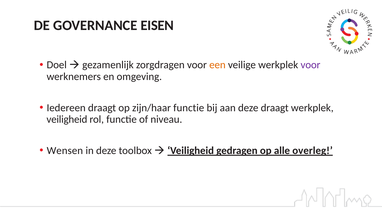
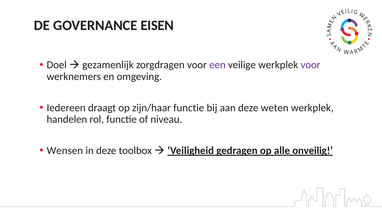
een colour: orange -> purple (217, 65)
deze draagt: draagt -> weten (275, 108)
veiligheid: veiligheid -> handelen (67, 119)
overleg: overleg -> onveilig (313, 150)
